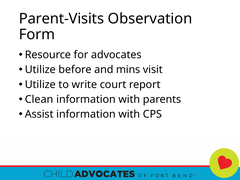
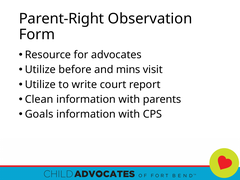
Parent-Visits: Parent-Visits -> Parent-Right (61, 19)
Assist: Assist -> Goals (39, 114)
